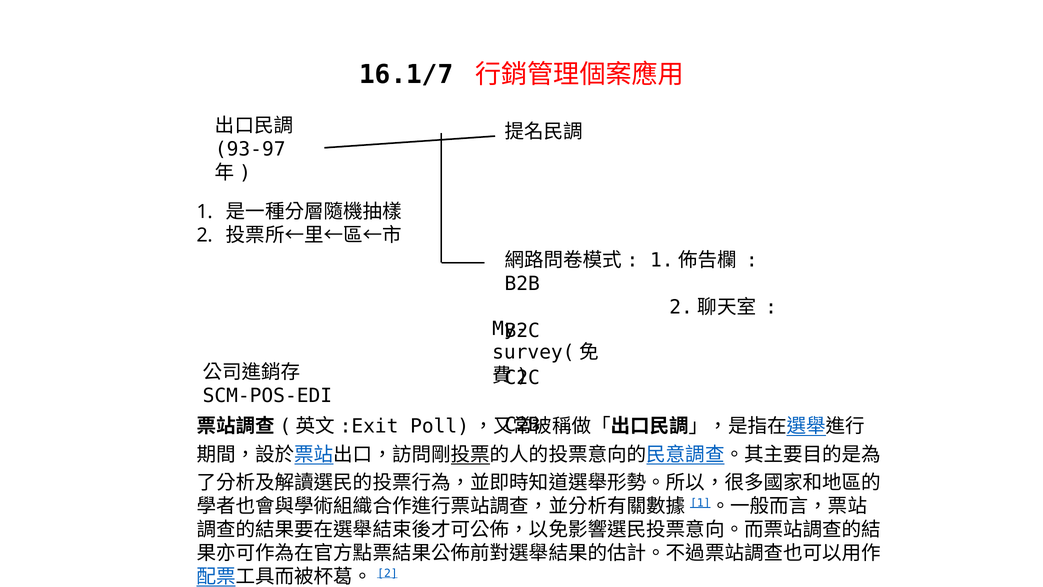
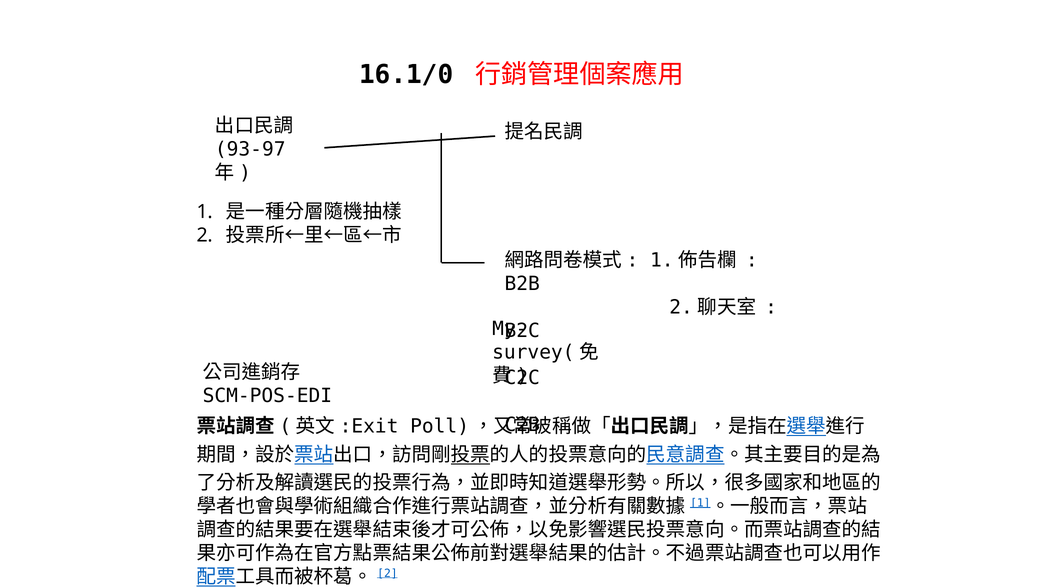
16.1/7: 16.1/7 -> 16.1/0 (406, 74)
